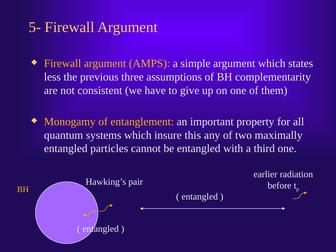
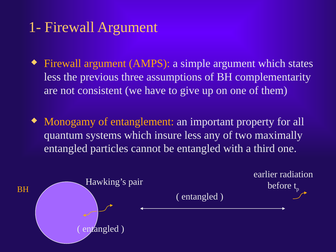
5-: 5- -> 1- (35, 27)
insure this: this -> less (193, 135)
